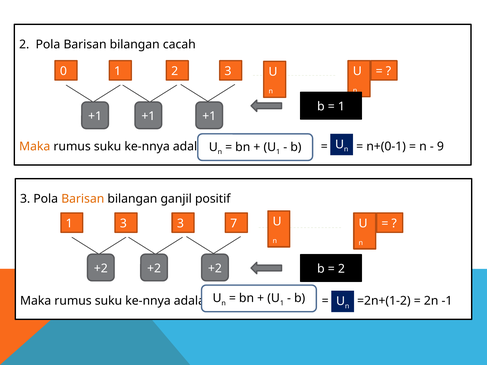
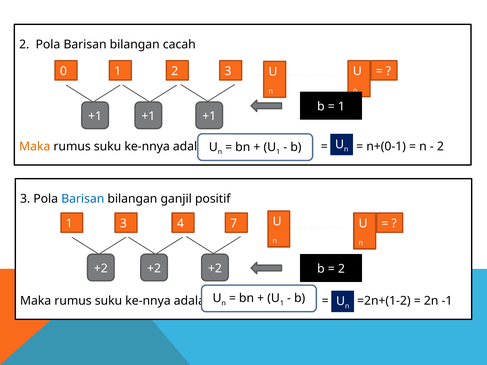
9: 9 -> 2 (440, 147)
Barisan colour: orange -> blue (83, 199)
3 3: 3 -> 4 (180, 224)
